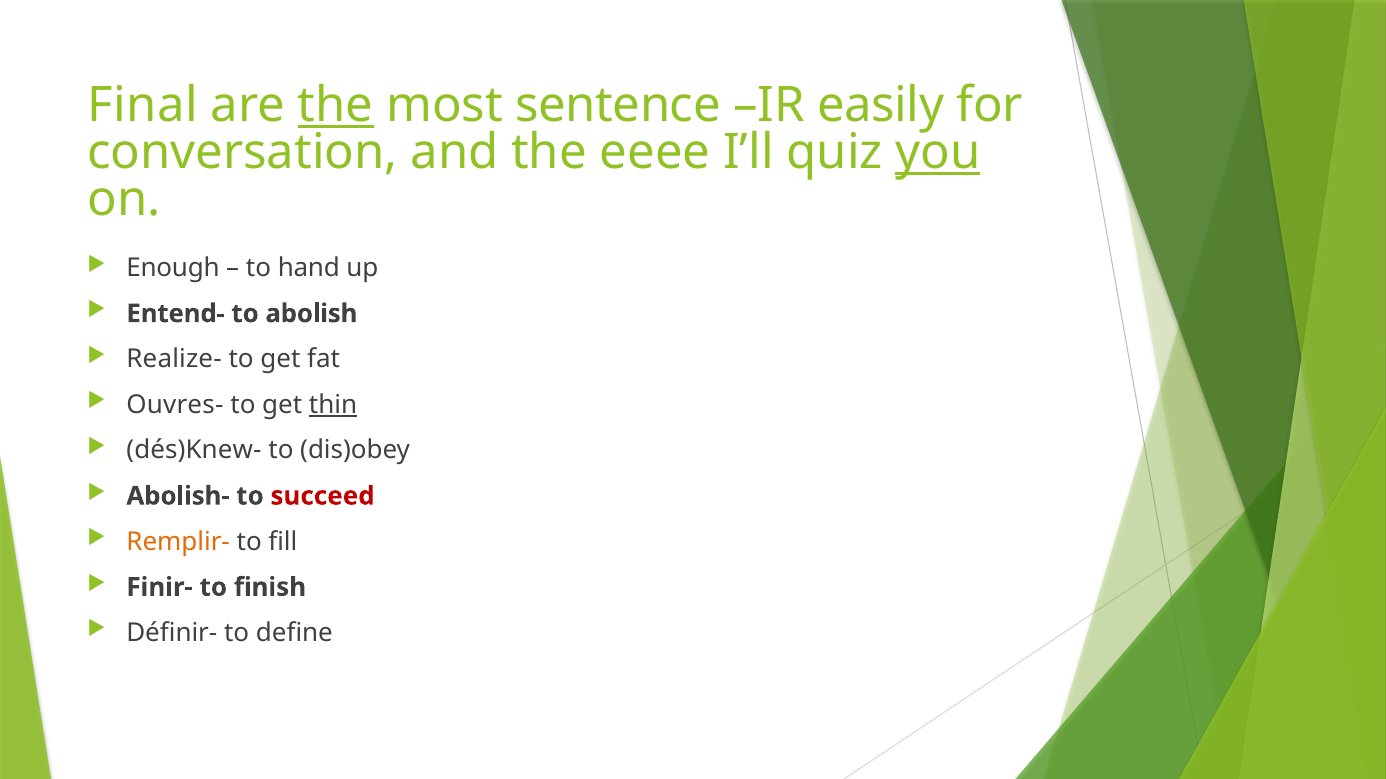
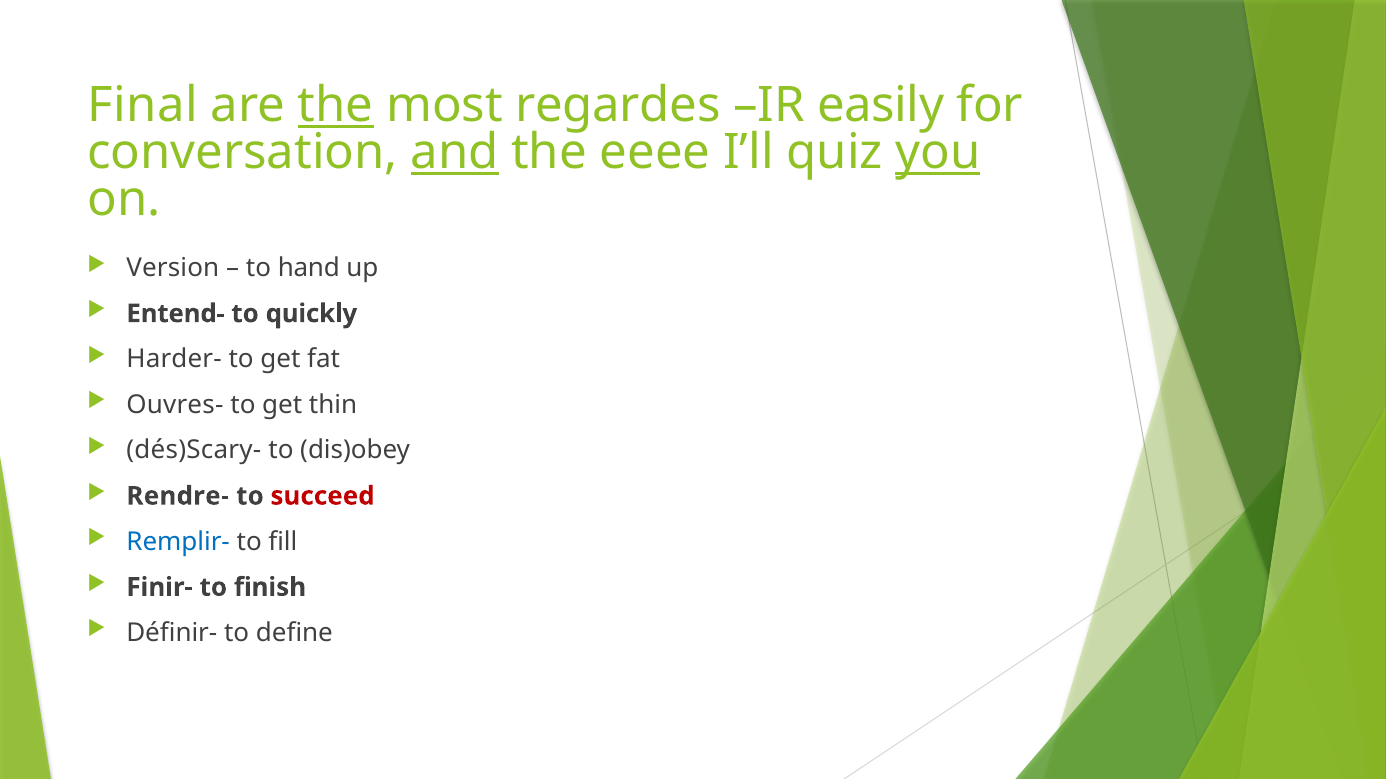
sentence: sentence -> regardes (618, 105)
and underline: none -> present (455, 152)
Enough: Enough -> Version (173, 268)
abolish: abolish -> quickly (311, 314)
Realize-: Realize- -> Harder- (174, 360)
thin underline: present -> none (333, 405)
dés)Knew-: dés)Knew- -> dés)Scary- (194, 451)
Abolish-: Abolish- -> Rendre- (178, 496)
Remplir- colour: orange -> blue (178, 542)
